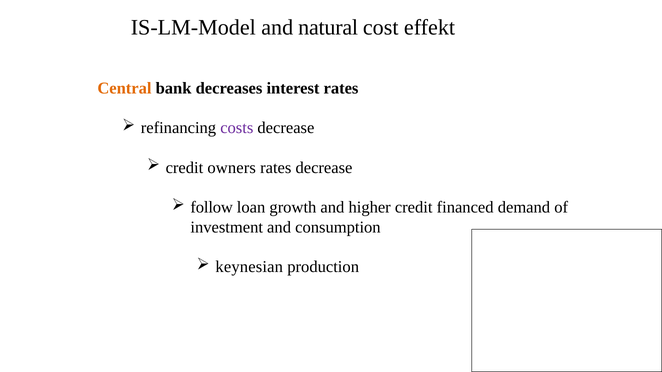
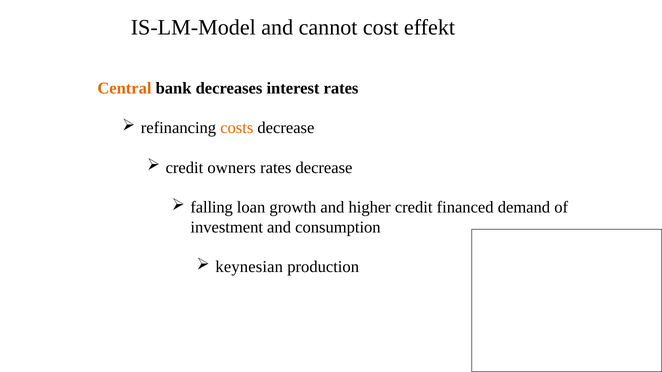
natural: natural -> cannot (328, 27)
costs colour: purple -> orange (237, 128)
follow: follow -> falling (212, 208)
